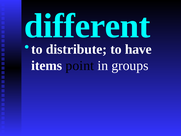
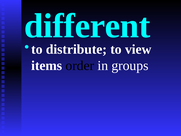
have: have -> view (138, 49)
point: point -> order (80, 66)
